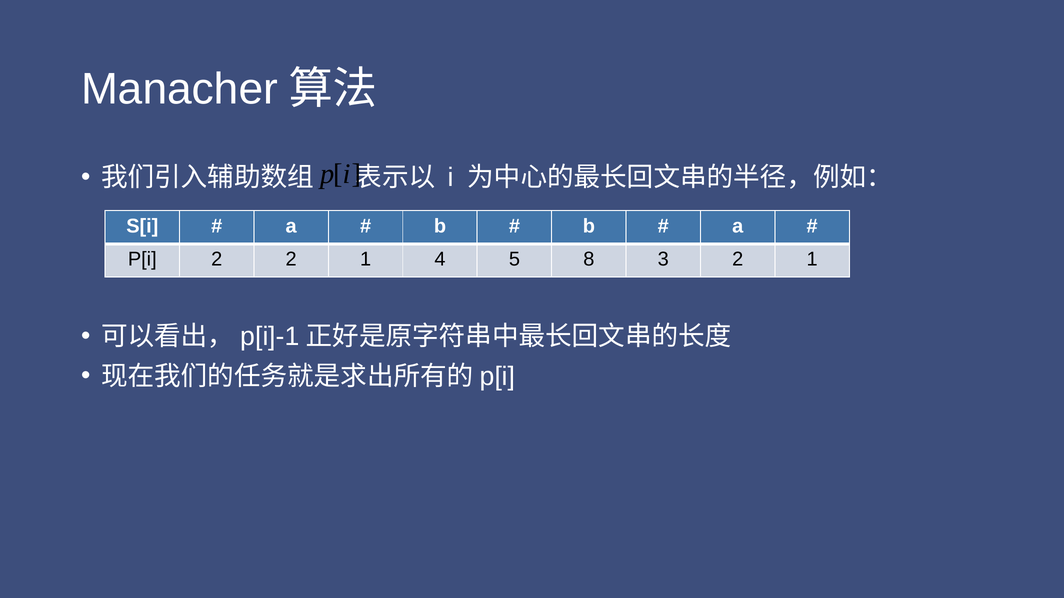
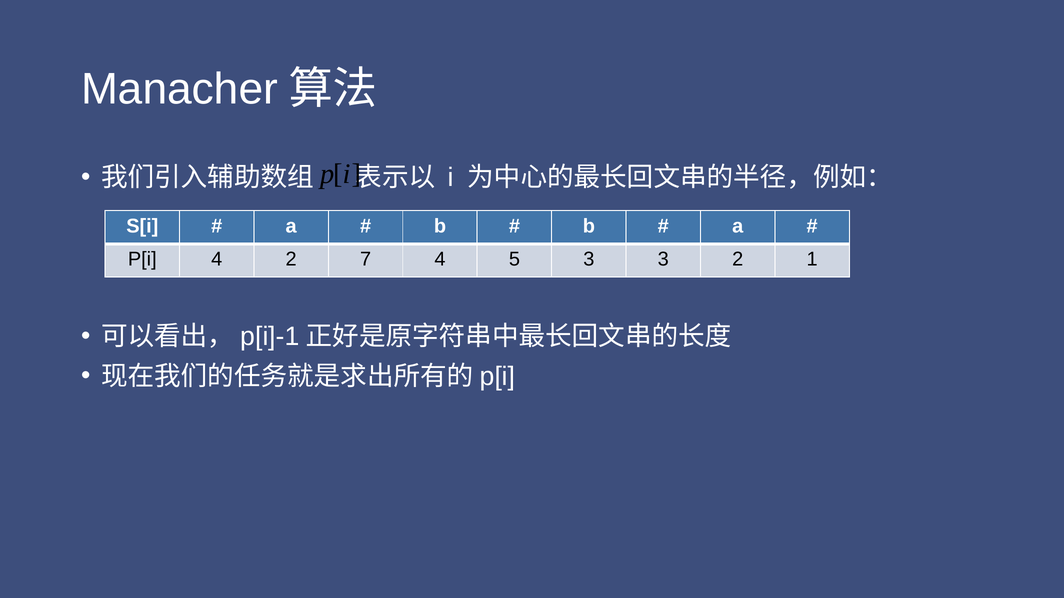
P[i 2: 2 -> 4 (217, 260)
1: 1 -> 7 (366, 260)
5 8: 8 -> 3 (589, 260)
